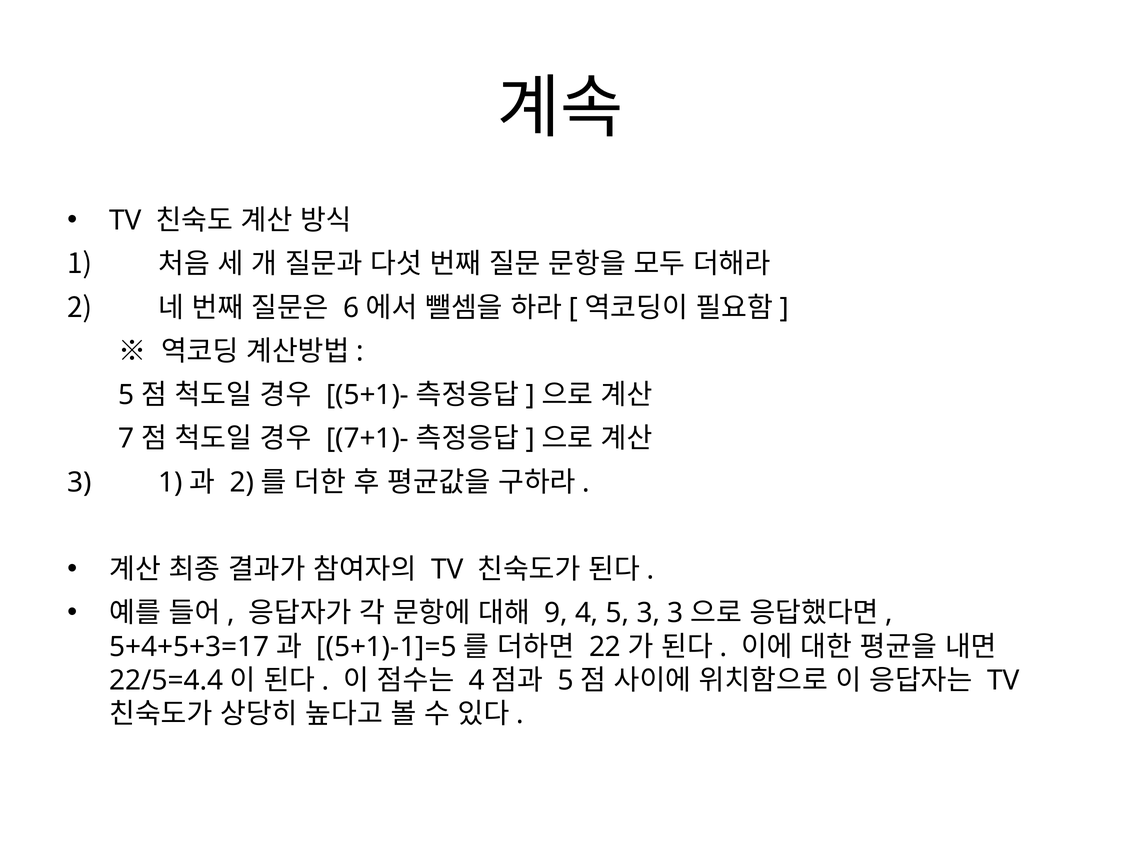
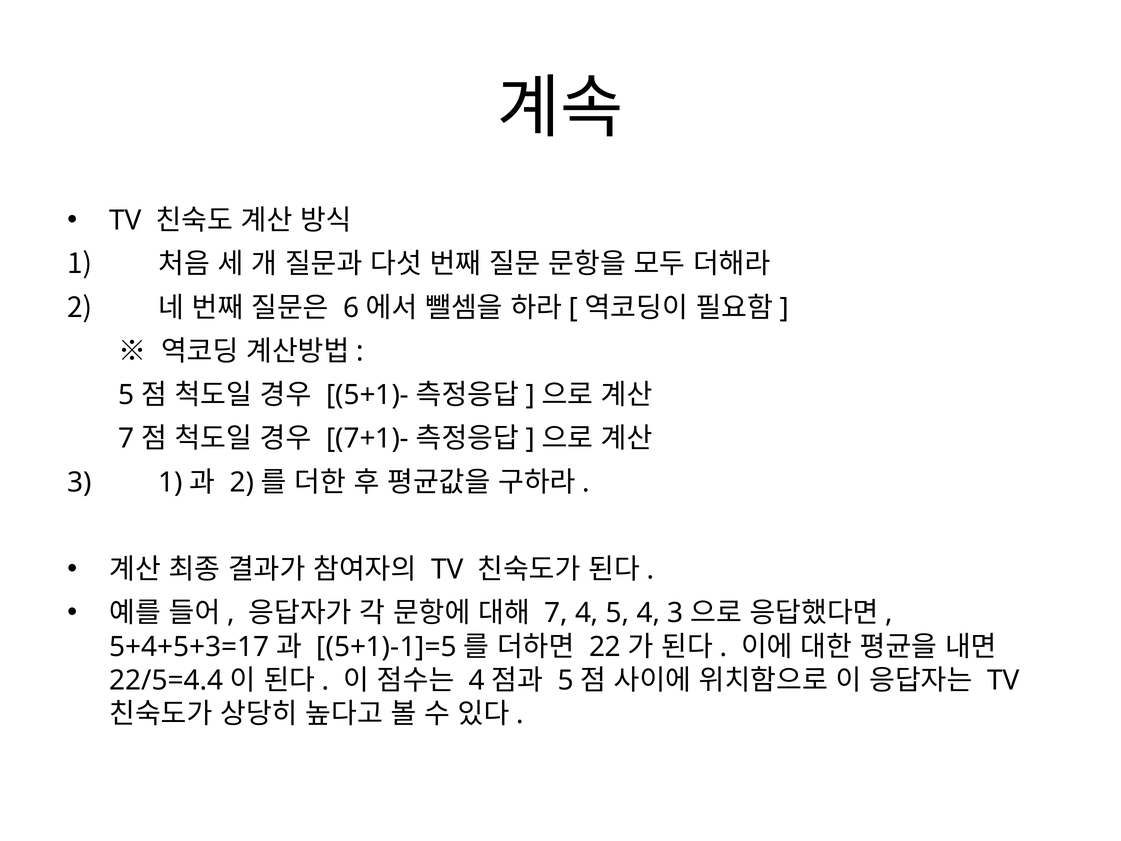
9: 9 -> 7 (556, 613)
5 3: 3 -> 4 (648, 613)
